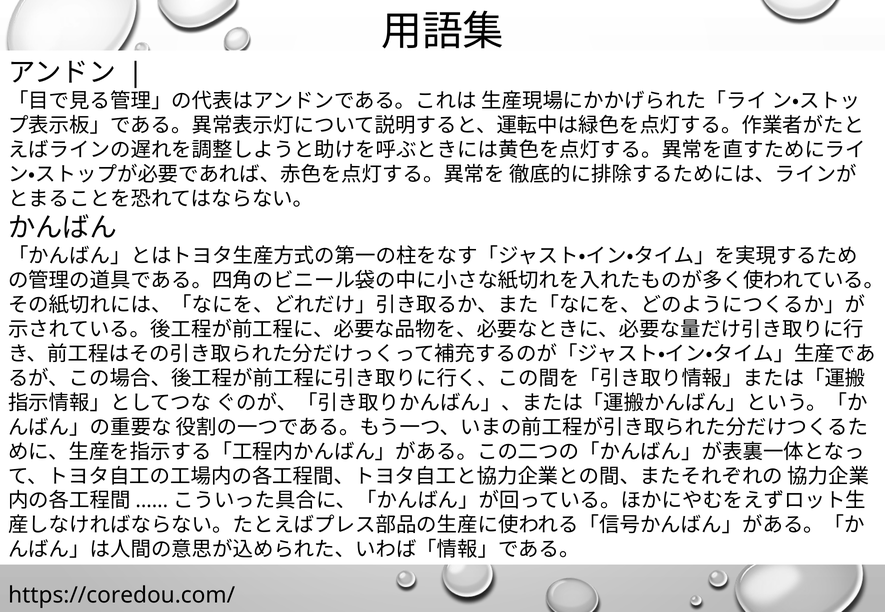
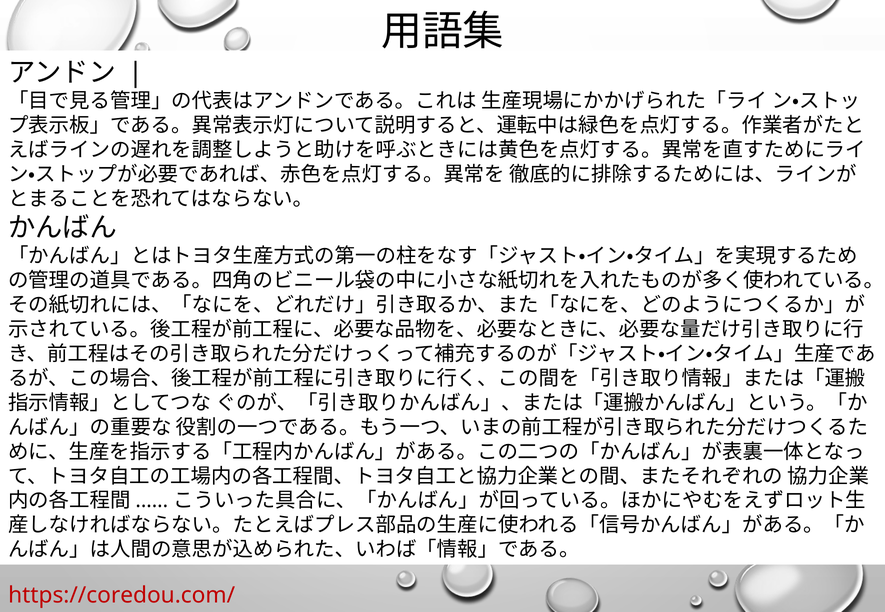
https://coredou.com/ colour: black -> red (122, 596)
